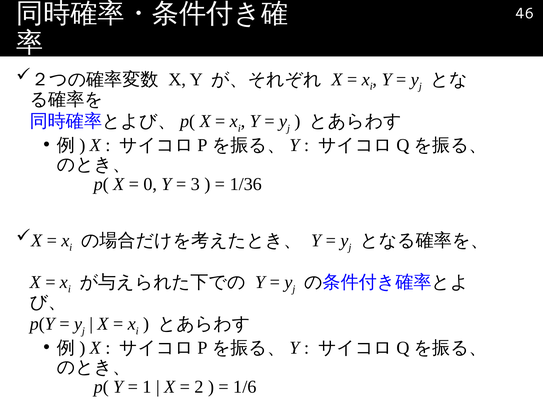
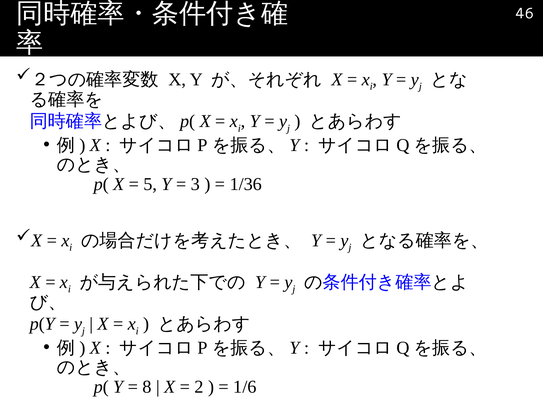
0: 0 -> 5 (150, 184)
1: 1 -> 8 (147, 387)
